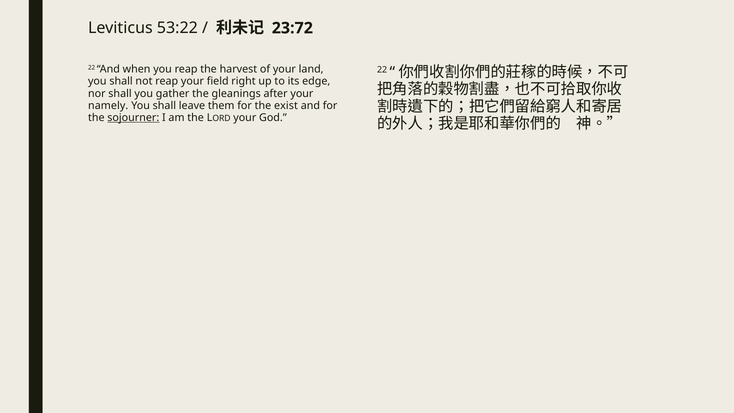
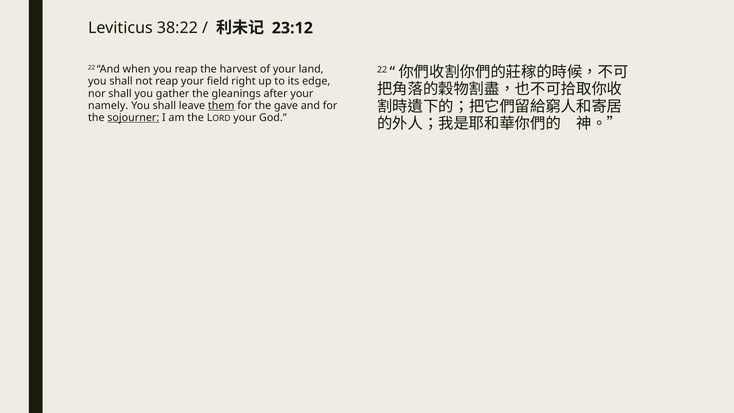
53:22: 53:22 -> 38:22 (177, 28)
23:72: 23:72 -> 23:12 (292, 28)
them underline: none -> present (221, 106)
exist: exist -> gave (286, 106)
